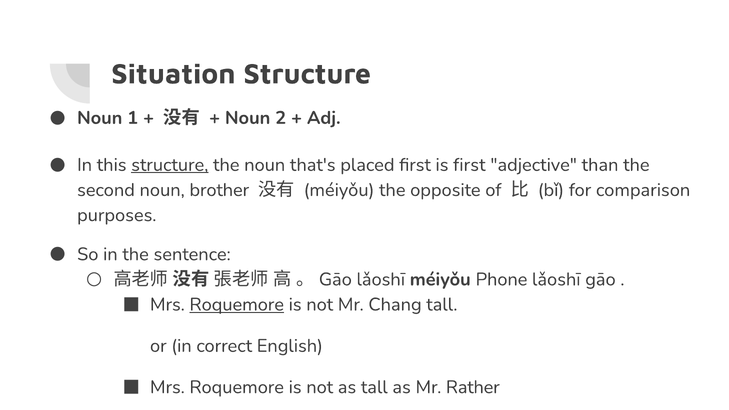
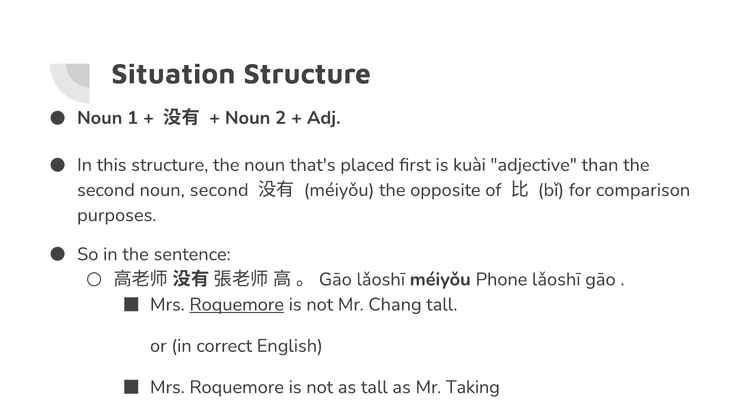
structure underline: present -> none (170, 165)
is first: first -> kuài (469, 165)
noun brother: brother -> second (219, 190)
Rather: Rather -> Taking (473, 387)
